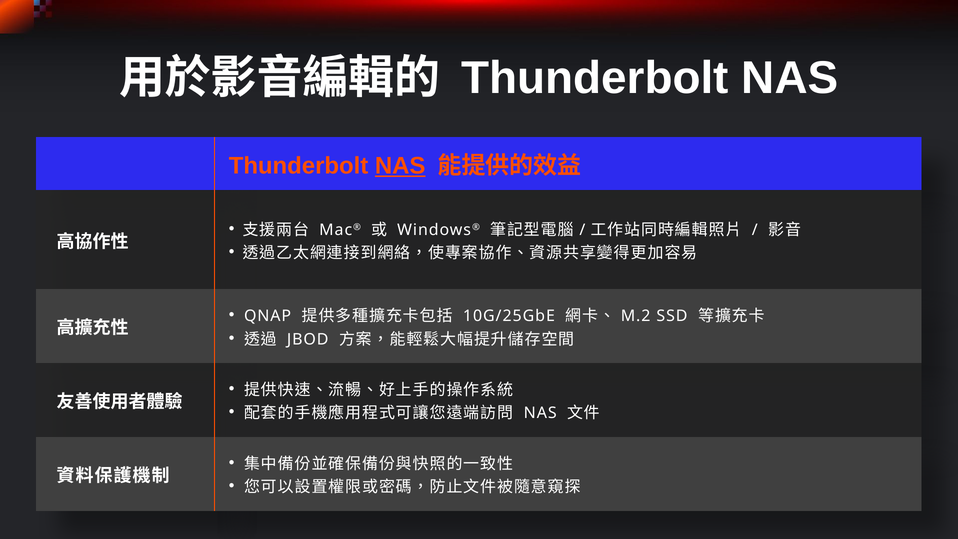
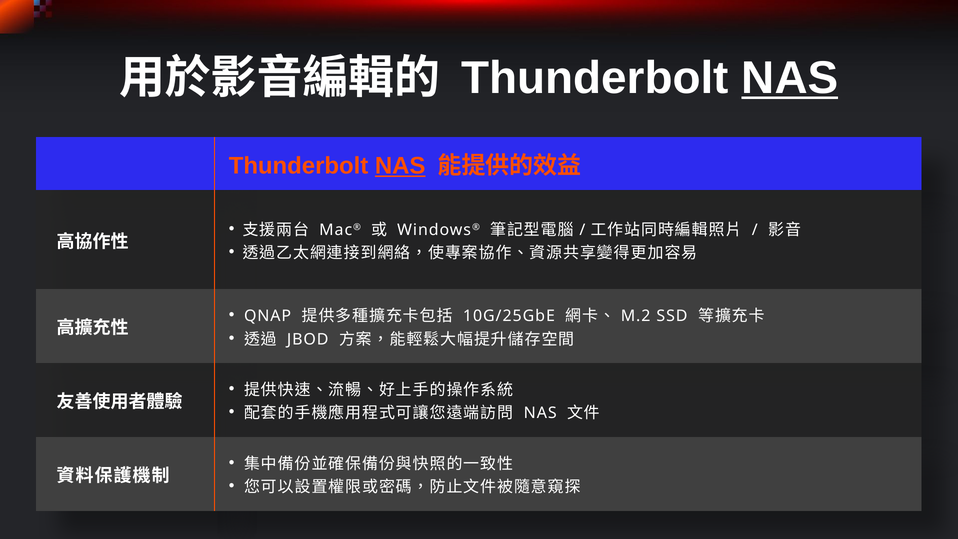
NAS underline: none -> present (790, 78)
